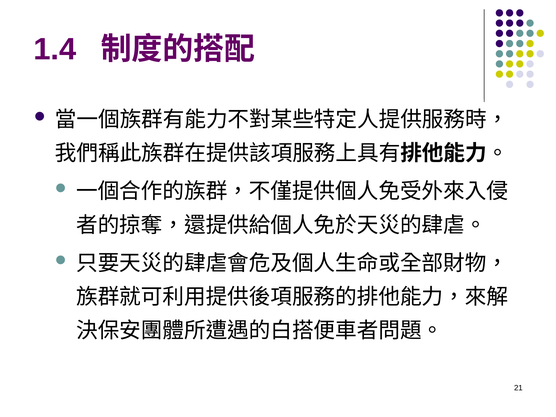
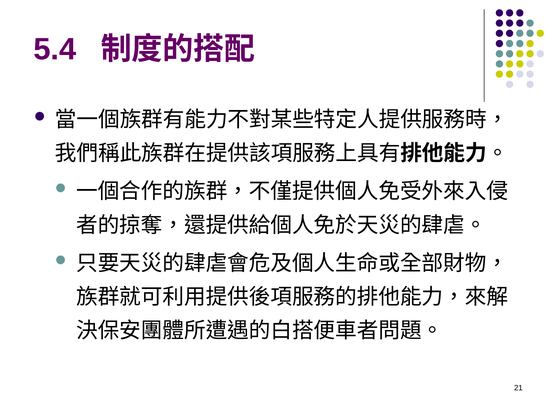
1.4: 1.4 -> 5.4 (55, 49)
